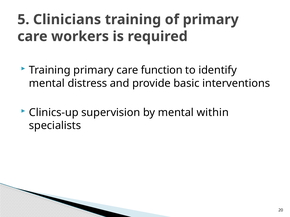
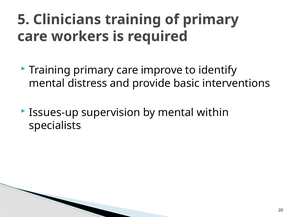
function: function -> improve (162, 70)
Clinics-up: Clinics-up -> Issues-up (54, 113)
